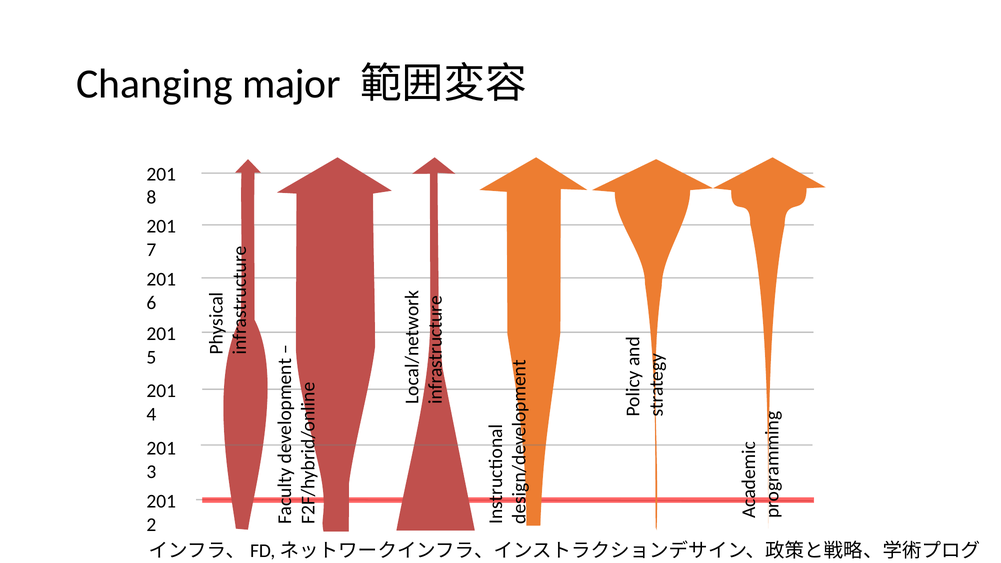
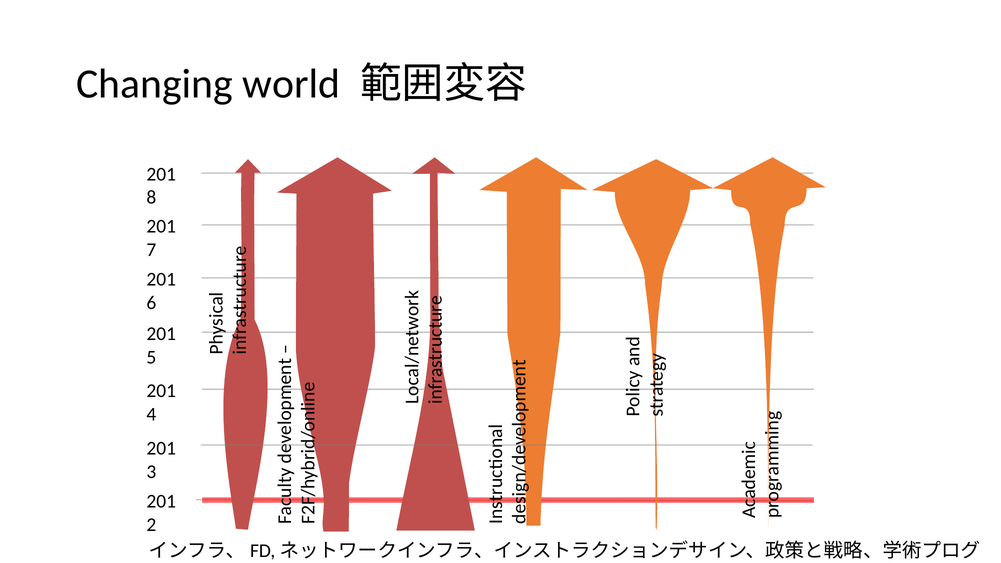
major: major -> world (291, 84)
